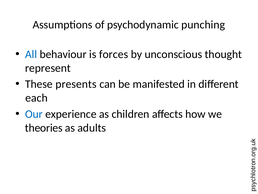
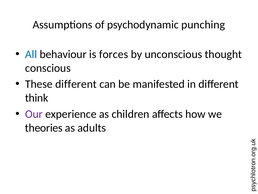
represent: represent -> conscious (48, 68)
These presents: presents -> different (76, 84)
each: each -> think (37, 98)
Our colour: blue -> purple (34, 114)
